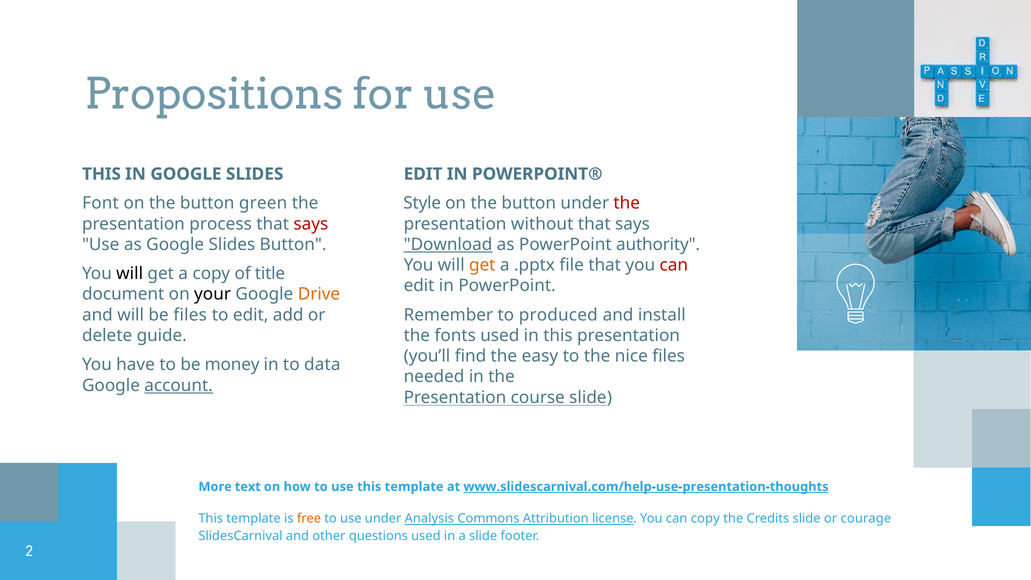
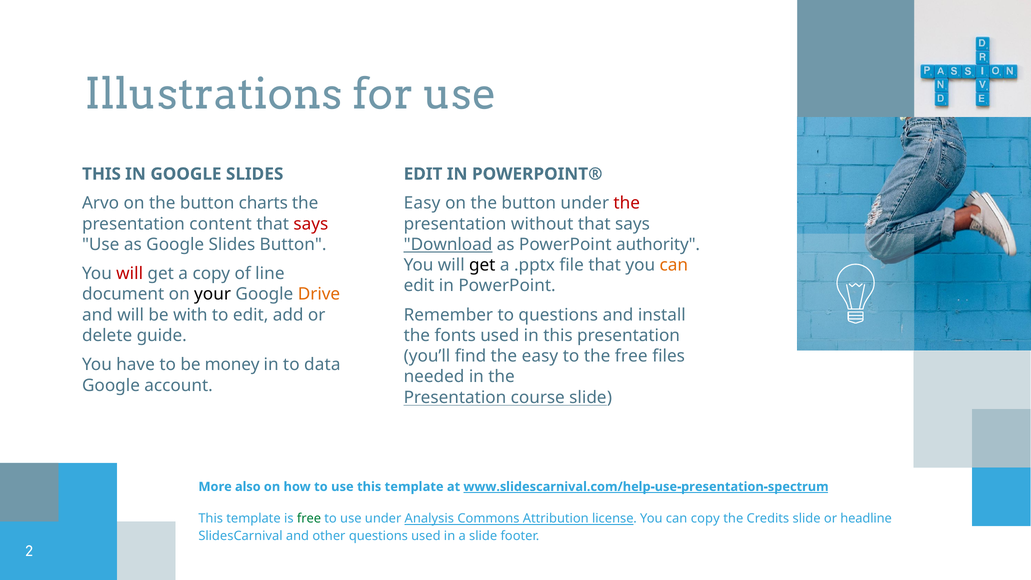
Propositions: Propositions -> Illustrations (214, 95)
Font: Font -> Arvo (101, 203)
green: green -> charts (263, 203)
Style: Style -> Easy (422, 203)
process: process -> content (221, 224)
get colour: orange -> black (482, 265)
can colour: red -> orange (674, 265)
will colour: black -> red (130, 274)
title: title -> line (270, 274)
be files: files -> with (190, 315)
to produced: produced -> questions (558, 315)
the nice: nice -> free (631, 356)
account underline: present -> none (179, 385)
text: text -> also (248, 487)
www.slidescarnival.com/help-use-presentation-thoughts: www.slidescarnival.com/help-use-presentation-thoughts -> www.slidescarnival.com/help-use-presentation-spectrum (646, 487)
free colour: orange -> green (309, 519)
courage: courage -> headline (866, 519)
